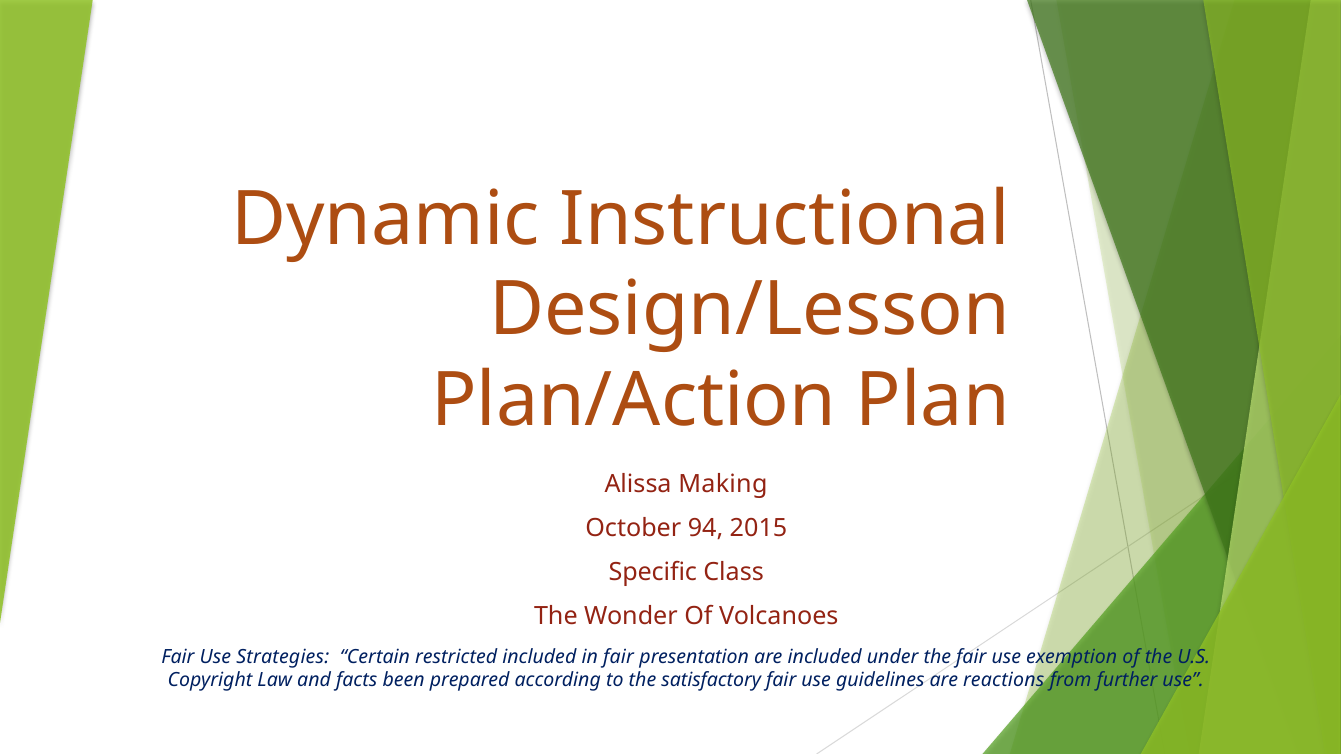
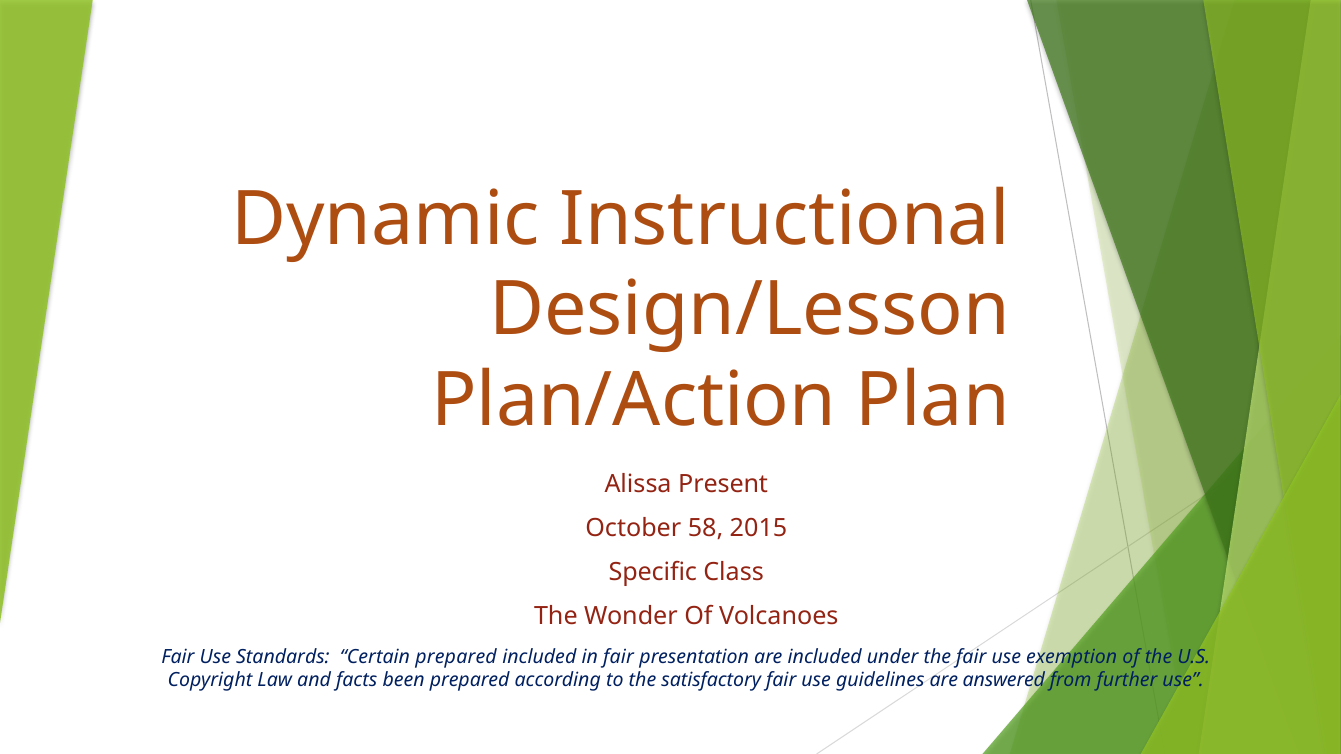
Making: Making -> Present (723, 484)
94: 94 -> 58 (706, 528)
Strategies: Strategies -> Standards (283, 657)
Certain restricted: restricted -> prepared (456, 657)
reactions: reactions -> answered (1004, 681)
